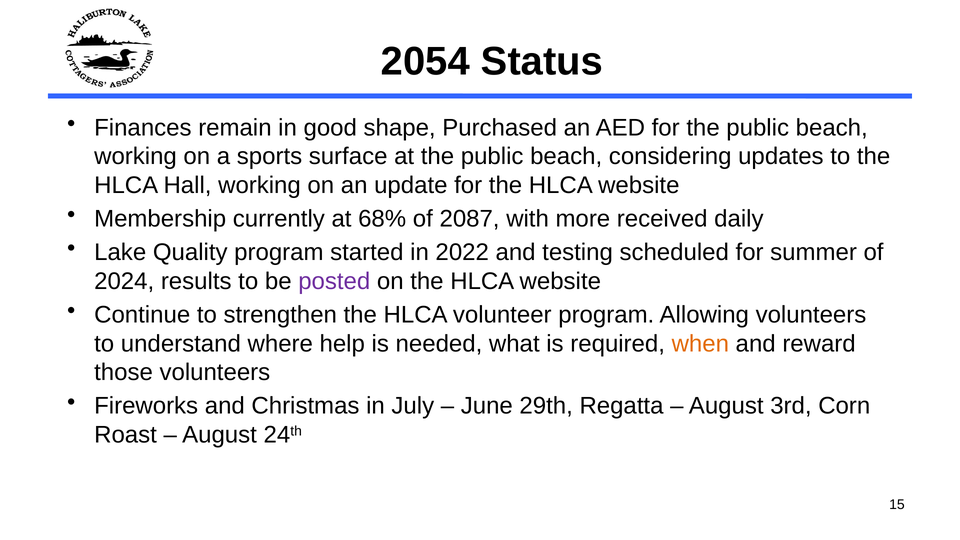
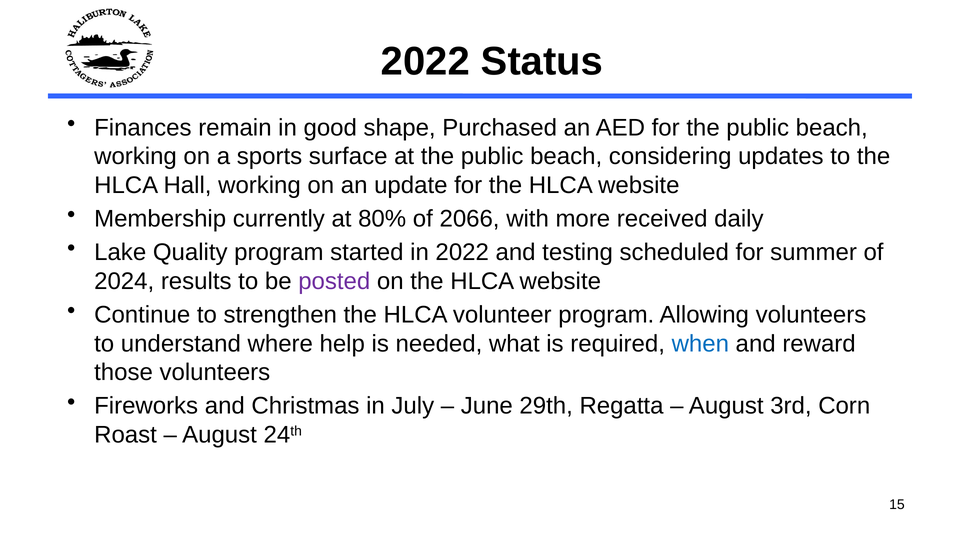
2054: 2054 -> 2022 (425, 62)
68%: 68% -> 80% (382, 219)
2087: 2087 -> 2066 (470, 219)
when colour: orange -> blue (700, 344)
